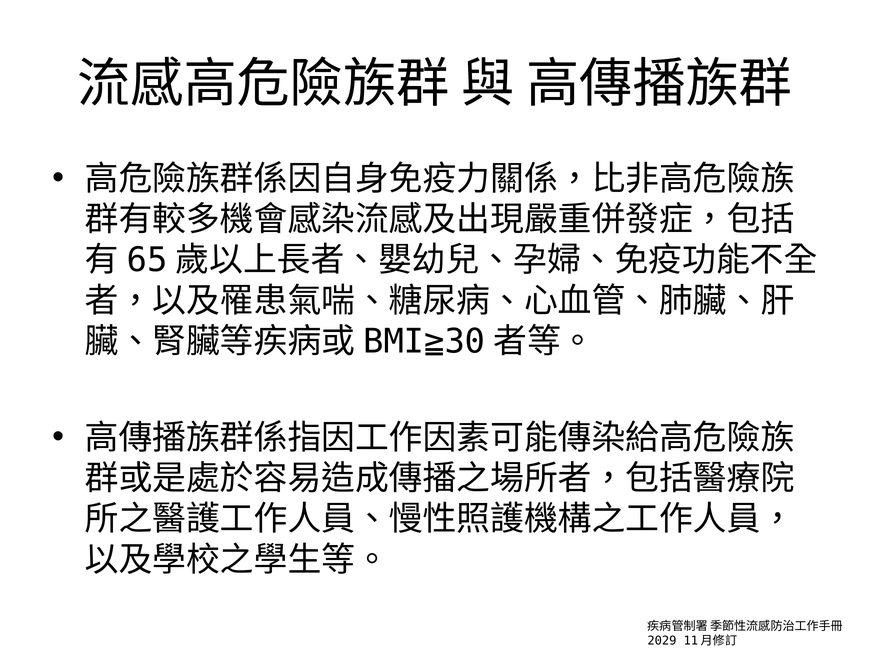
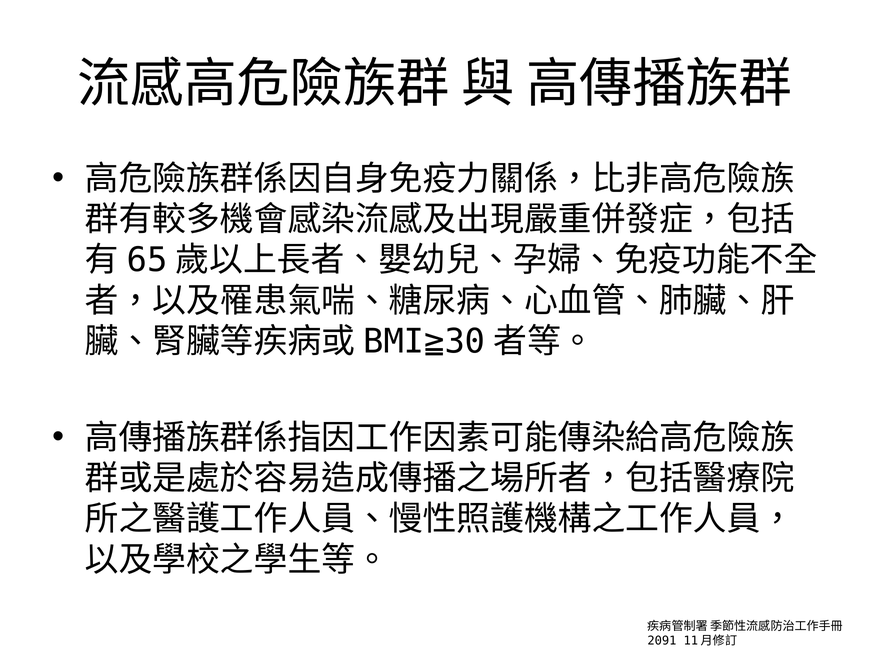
2029: 2029 -> 2091 (662, 641)
